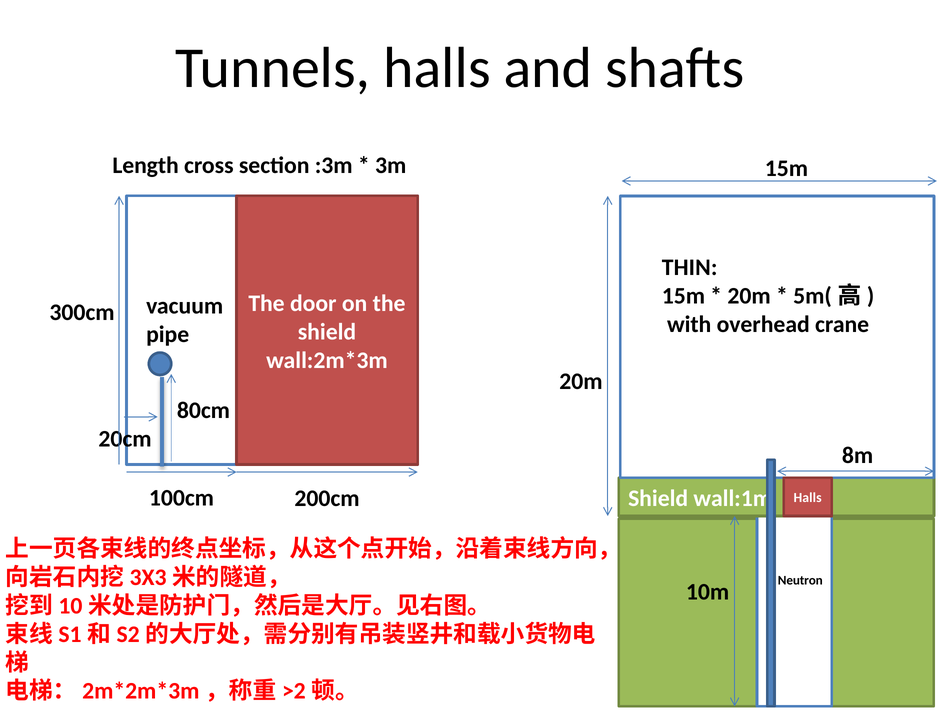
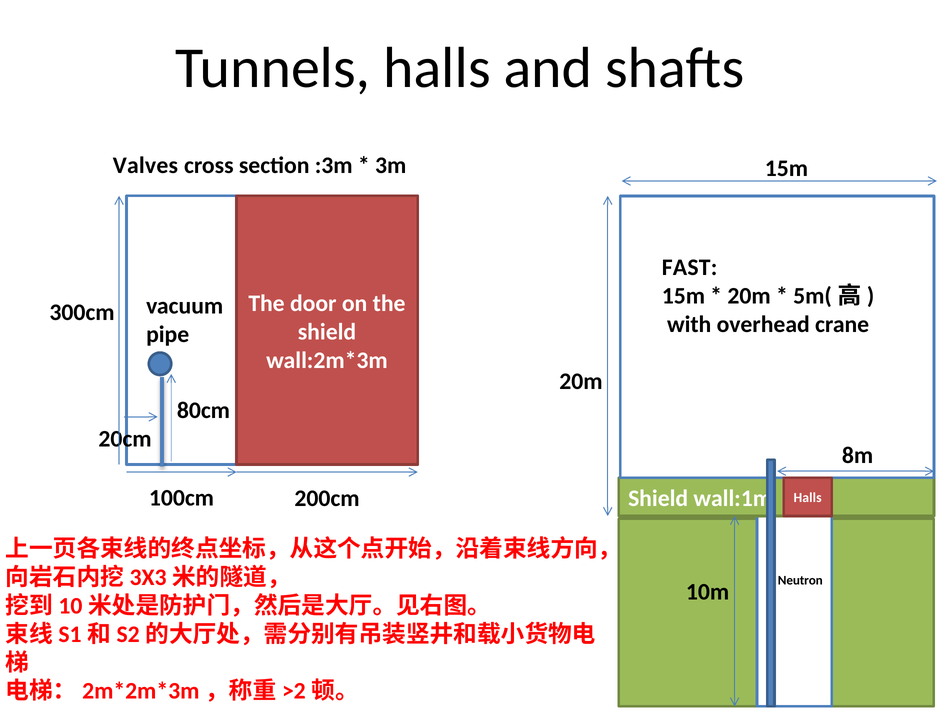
Length: Length -> Valves (145, 165)
THIN: THIN -> FAST (690, 267)
